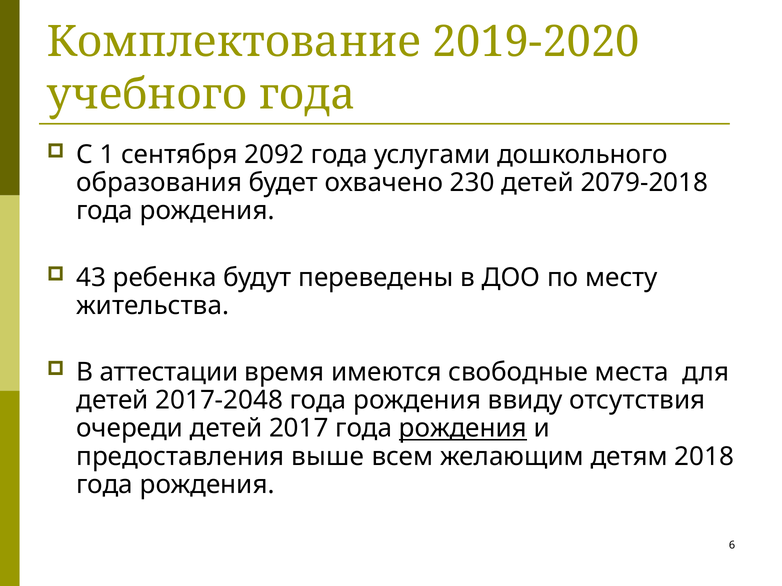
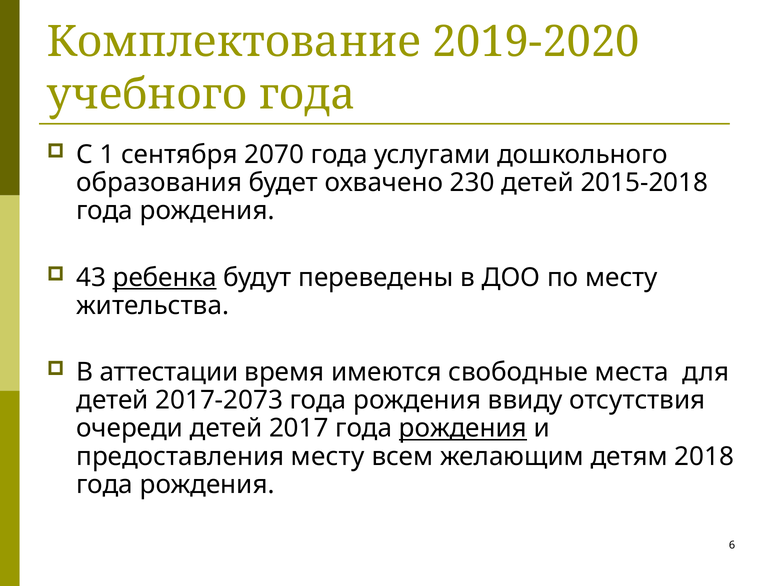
2092: 2092 -> 2070 (274, 155)
2079-2018: 2079-2018 -> 2015-2018 (644, 183)
ребенка underline: none -> present (165, 278)
2017-2048: 2017-2048 -> 2017-2073 (219, 401)
предоставления выше: выше -> месту (328, 457)
